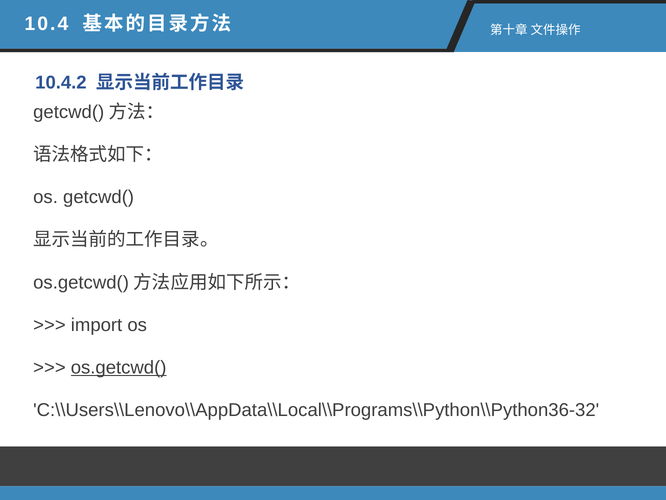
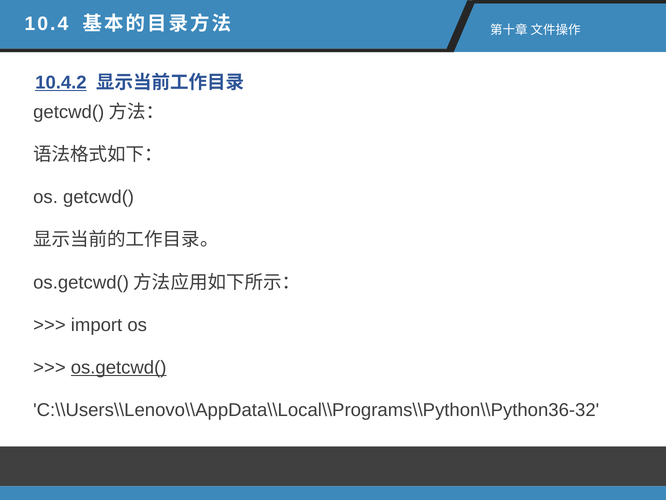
10.4.2 underline: none -> present (61, 82)
